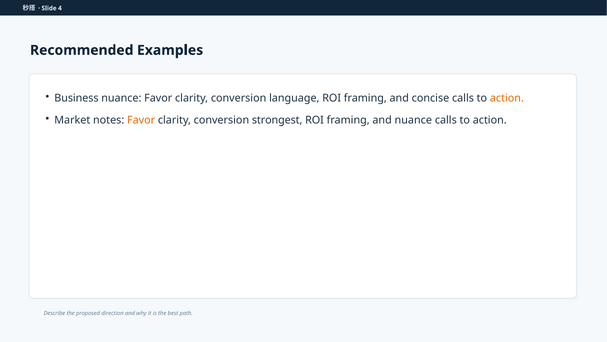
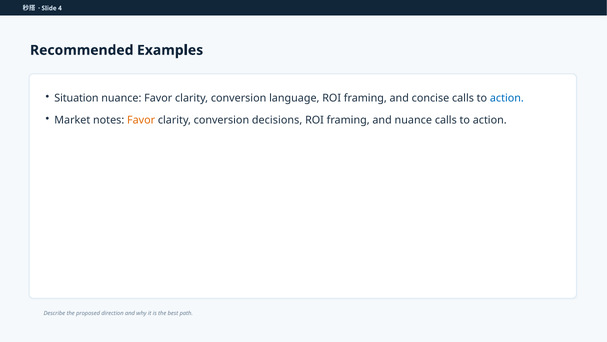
Business: Business -> Situation (76, 98)
action colour: orange -> blue (507, 98)
strongest: strongest -> decisions (277, 120)
